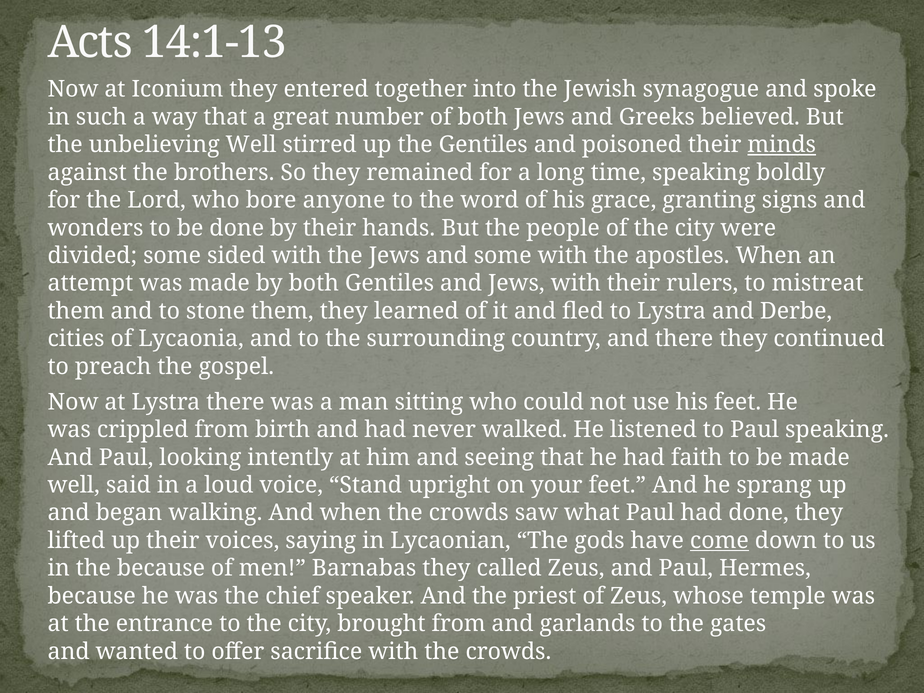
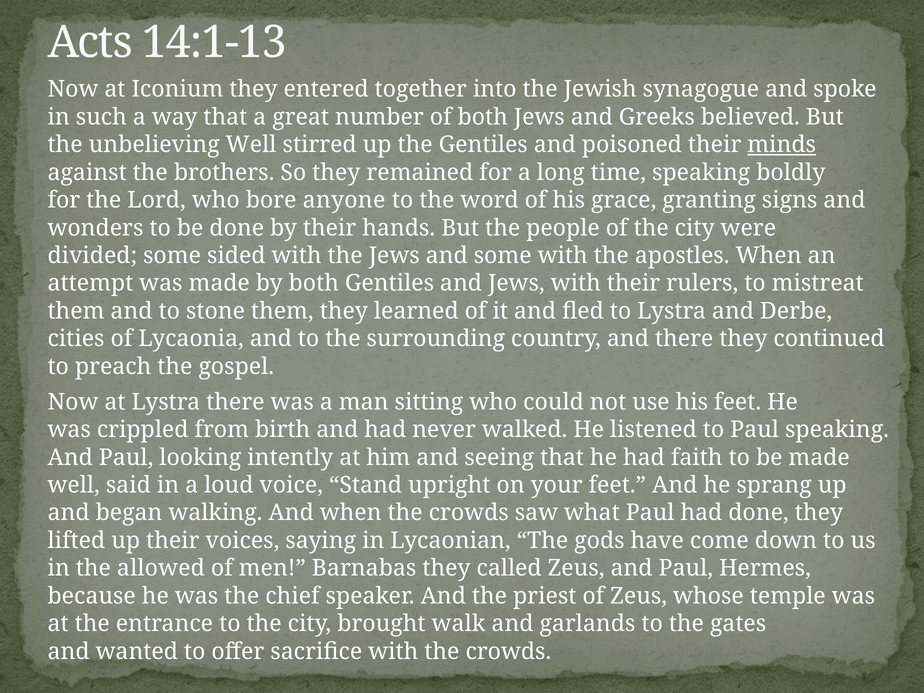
come underline: present -> none (719, 541)
the because: because -> allowed (161, 568)
brought from: from -> walk (458, 624)
